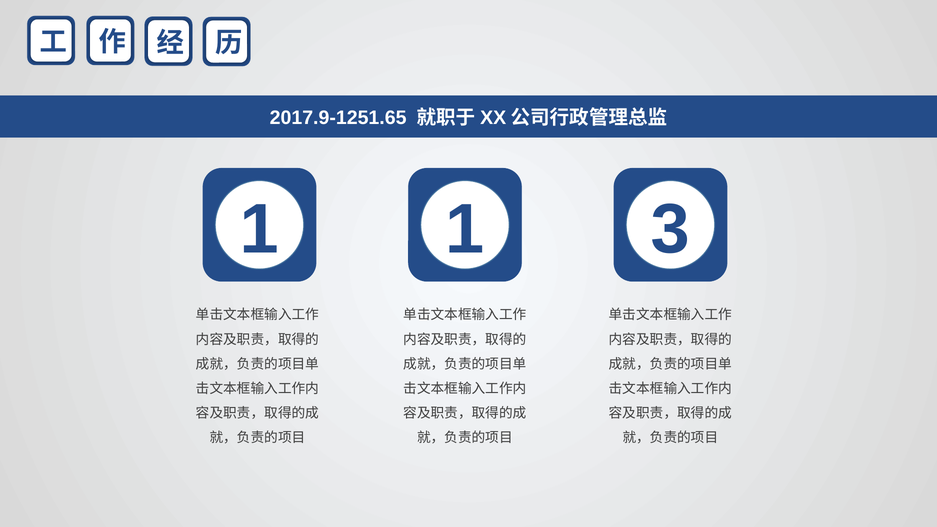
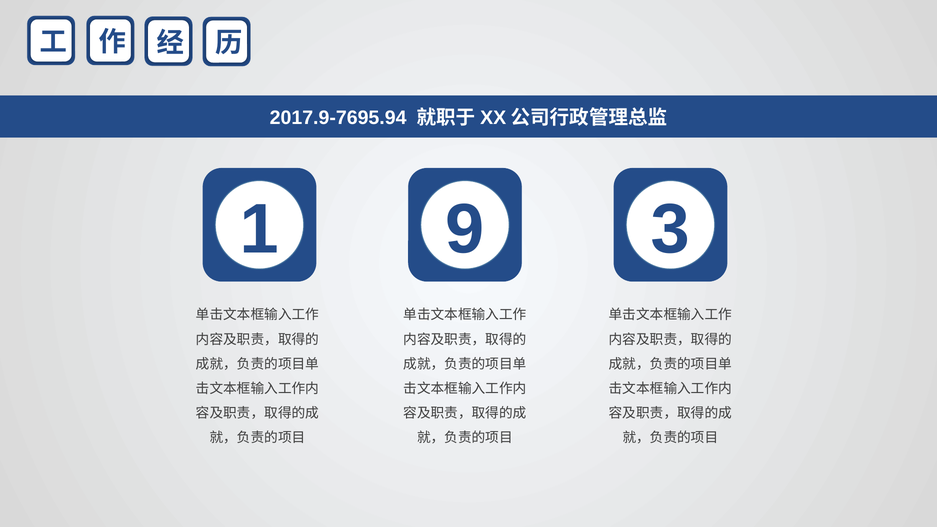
2017.9-1251.65: 2017.9-1251.65 -> 2017.9-7695.94 (338, 118)
1 1: 1 -> 9 (465, 230)
